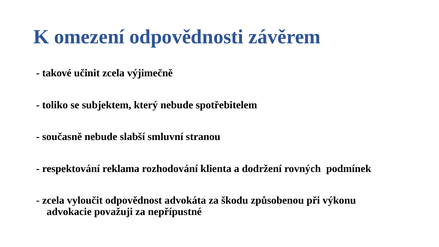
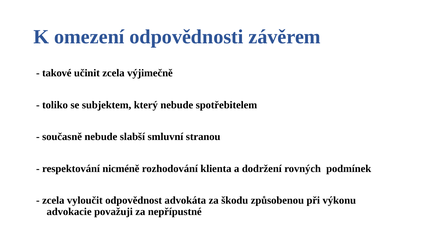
reklama: reklama -> nicméně (121, 169)
